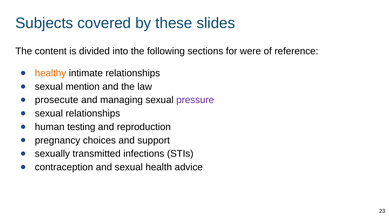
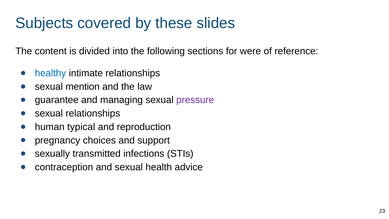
healthy colour: orange -> blue (50, 73)
prosecute: prosecute -> guarantee (57, 100)
testing: testing -> typical (81, 127)
